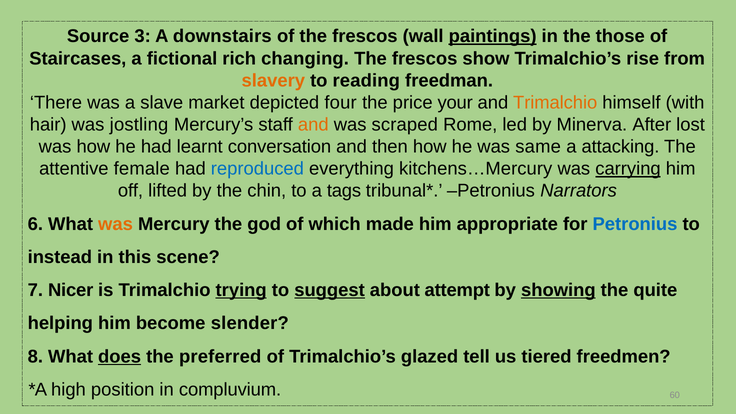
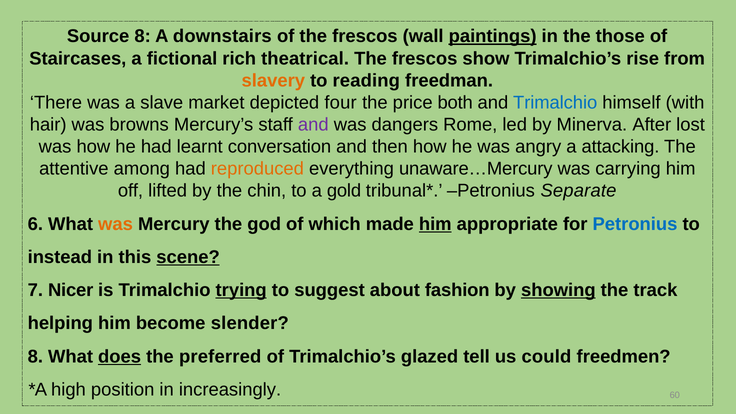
Source 3: 3 -> 8 (143, 36)
changing: changing -> theatrical (305, 58)
your: your -> both (455, 103)
Trimalchio colour: orange -> blue (555, 103)
jostling: jostling -> browns (139, 125)
and colour: orange -> purple (313, 125)
scraped: scraped -> dangers (405, 125)
same: same -> angry (538, 147)
female: female -> among (142, 169)
reproduced colour: blue -> orange (257, 169)
kitchens…Mercury: kitchens…Mercury -> unaware…Mercury (476, 169)
carrying underline: present -> none (628, 169)
tags: tags -> gold (344, 191)
Narrators: Narrators -> Separate (578, 191)
him underline: none -> present (435, 224)
scene underline: none -> present (188, 257)
suggest underline: present -> none (330, 290)
attempt: attempt -> fashion (457, 290)
quite: quite -> track (655, 290)
tiered: tiered -> could (546, 357)
compluvium: compluvium -> increasingly (230, 390)
